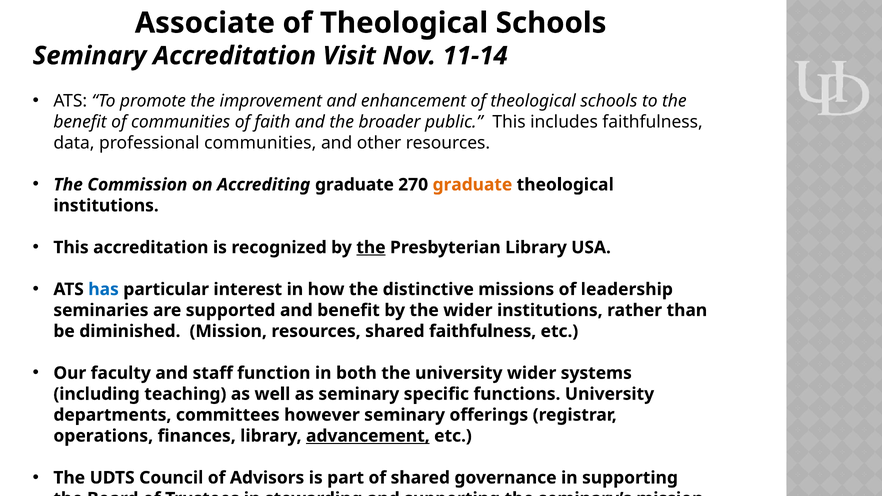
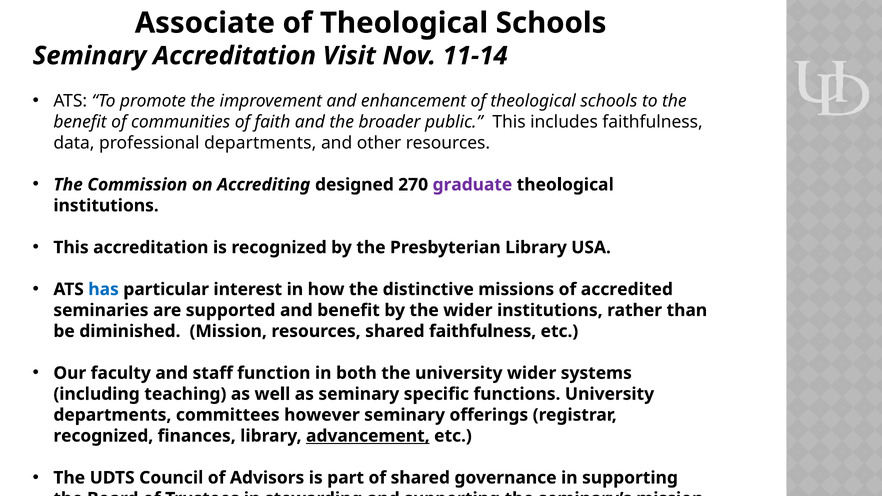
professional communities: communities -> departments (260, 143)
Accrediting graduate: graduate -> designed (354, 185)
graduate colour: orange -> purple (472, 185)
the underline: present -> none (371, 248)
leadership: leadership -> accredited (627, 289)
operations: operations -> recognized (103, 436)
